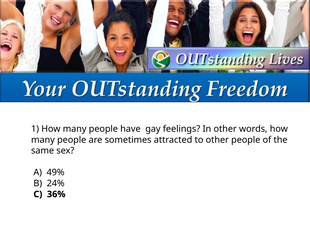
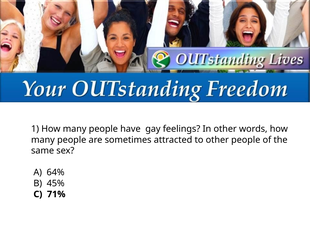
49%: 49% -> 64% (56, 172)
24%: 24% -> 45% (56, 183)
36%: 36% -> 71% (56, 194)
